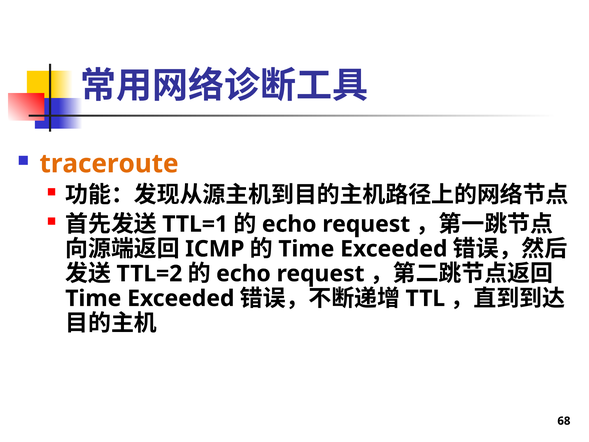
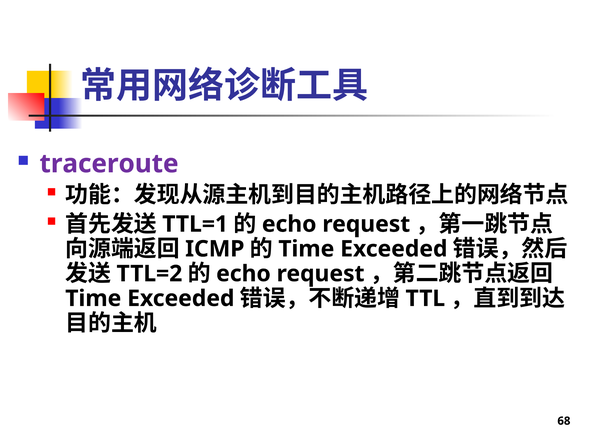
traceroute colour: orange -> purple (109, 164)
